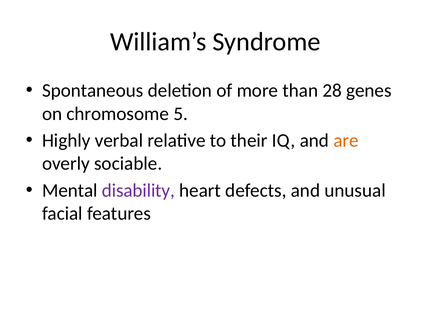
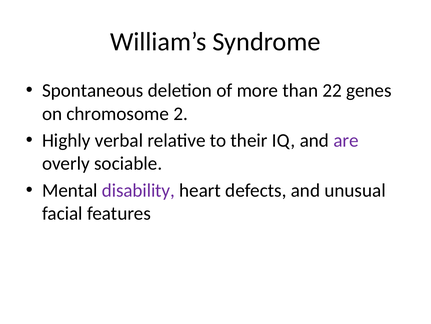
28: 28 -> 22 (332, 90)
5: 5 -> 2 (181, 113)
are colour: orange -> purple (346, 140)
